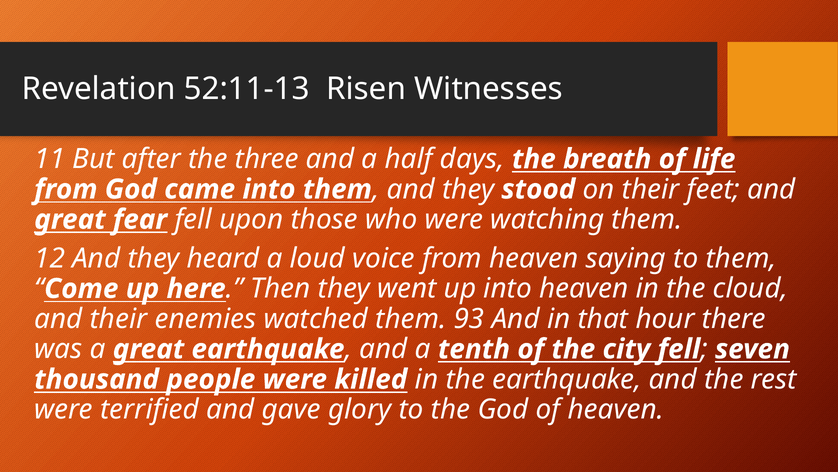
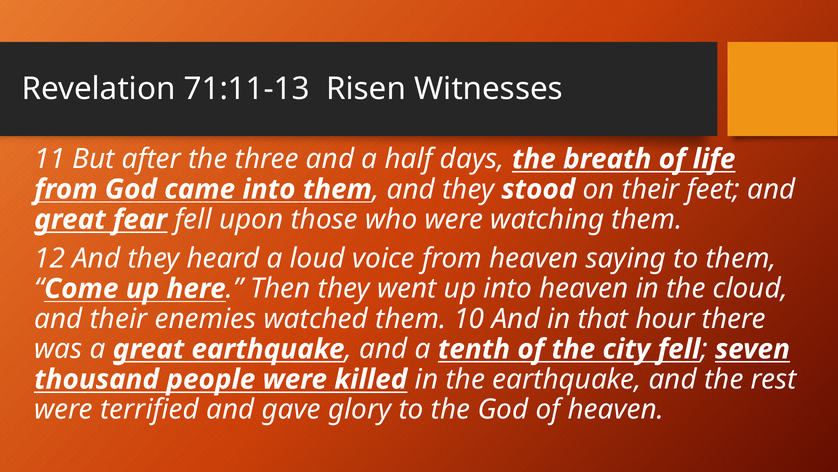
52:11-13: 52:11-13 -> 71:11-13 (247, 89)
93: 93 -> 10 (469, 319)
